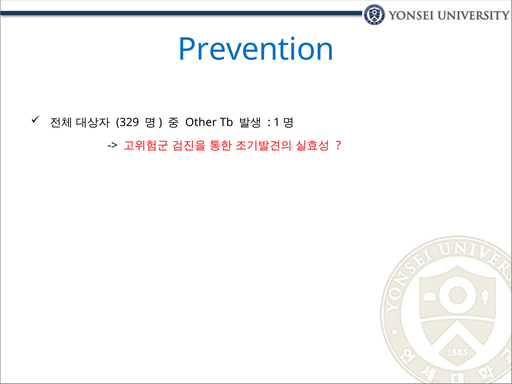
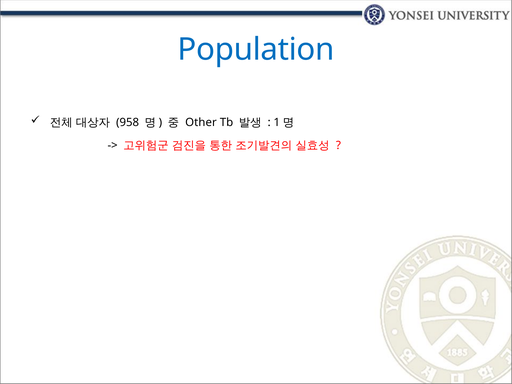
Prevention: Prevention -> Population (256, 50)
329: 329 -> 958 (128, 123)
